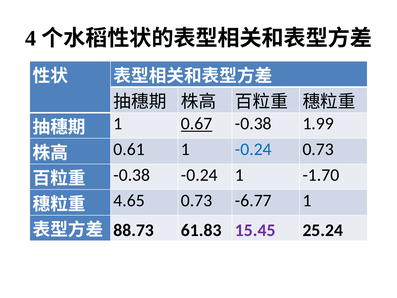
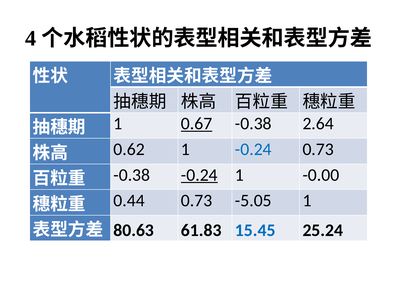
1.99: 1.99 -> 2.64 (318, 124)
0.61: 0.61 -> 0.62 (129, 149)
-0.24 underline: none -> present (199, 175)
-1.70: -1.70 -> -0.00 (321, 175)
4.65: 4.65 -> 0.44 (129, 200)
-6.77: -6.77 -> -5.05 (253, 200)
88.73: 88.73 -> 80.63 (134, 230)
15.45 colour: purple -> blue (255, 230)
